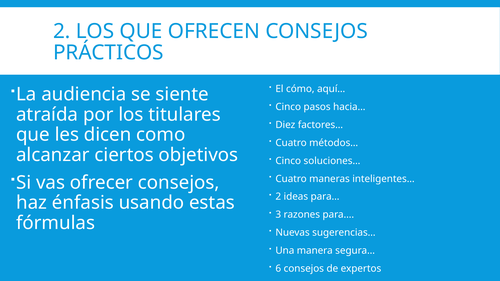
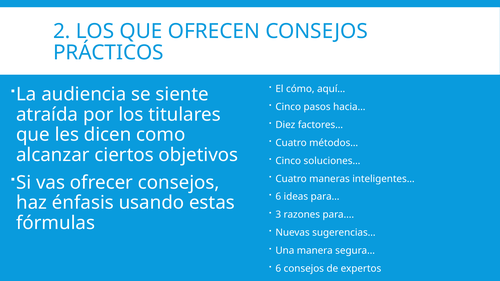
2: 2 -> 6 (278, 197)
